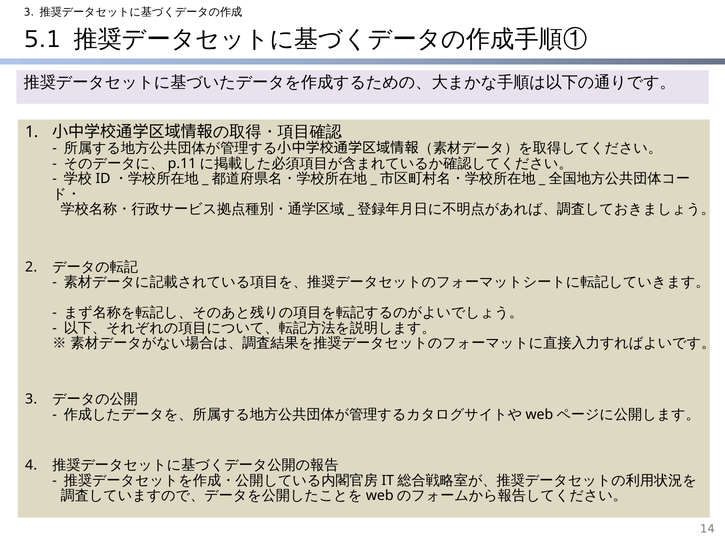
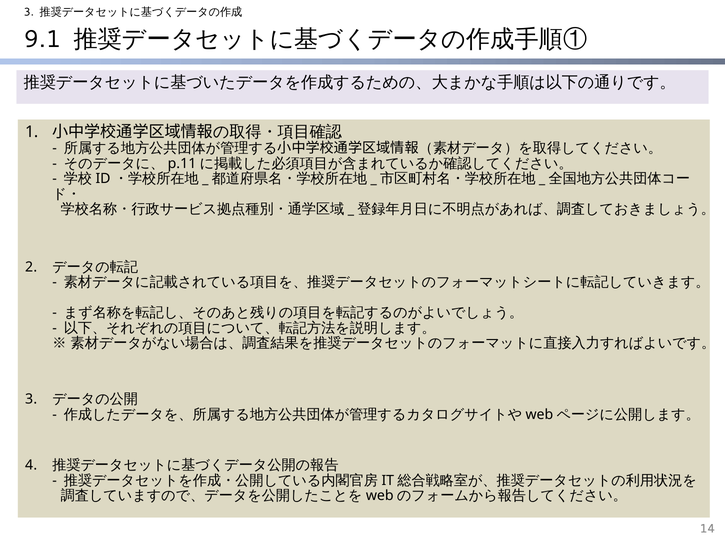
5.1: 5.1 -> 9.1 (42, 39)
